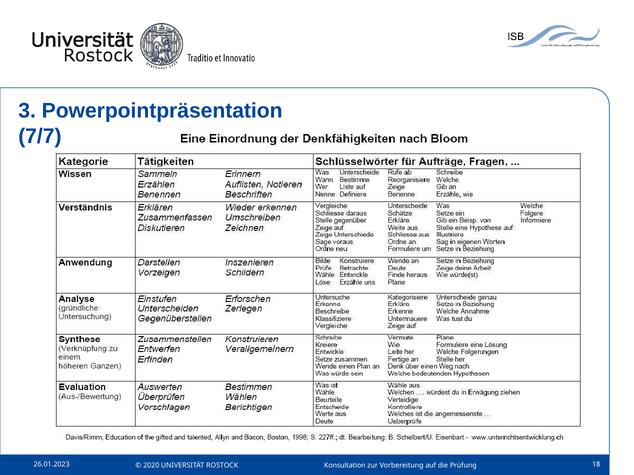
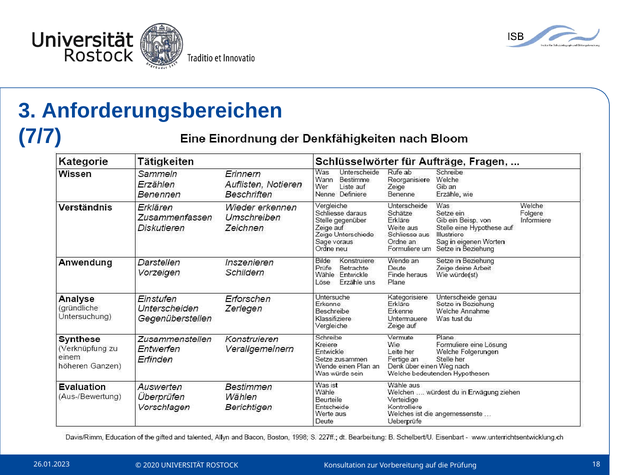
Powerpointpräsentation: Powerpointpräsentation -> Anforderungsbereichen (162, 111)
